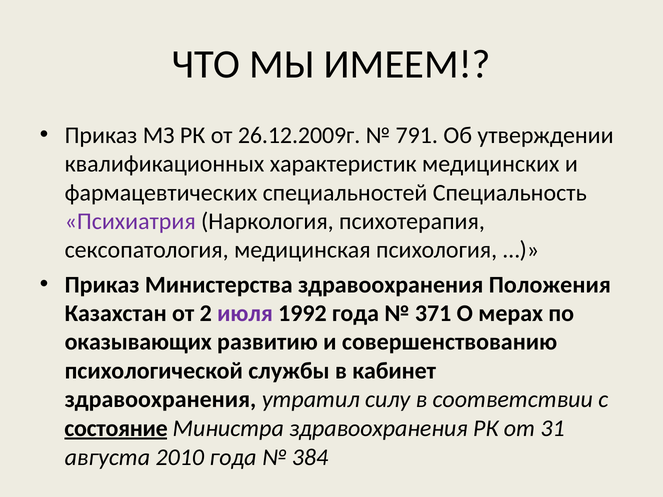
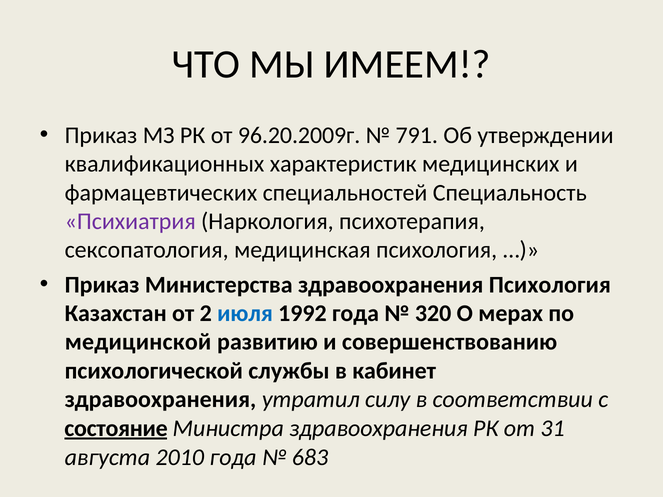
26.12.2009г: 26.12.2009г -> 96.20.2009г (299, 135)
здравоохранения Положения: Положения -> Психология (550, 285)
июля colour: purple -> blue (245, 314)
371: 371 -> 320 (433, 314)
оказывающих: оказывающих -> медицинской (138, 342)
384: 384 -> 683 (310, 458)
